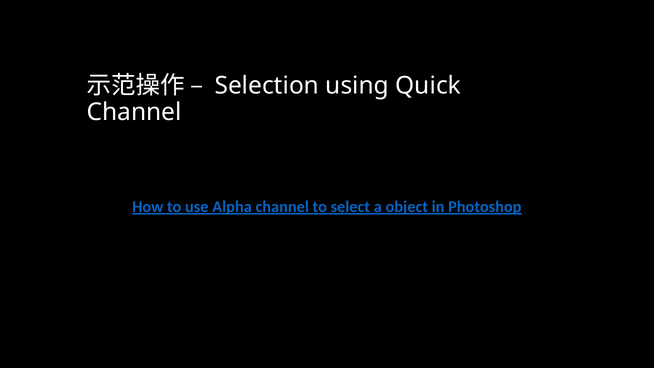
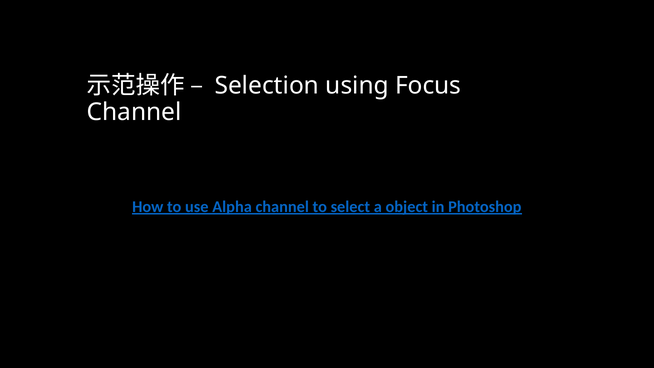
Quick: Quick -> Focus (428, 86)
